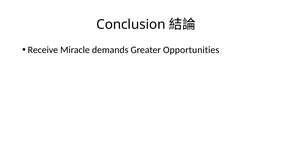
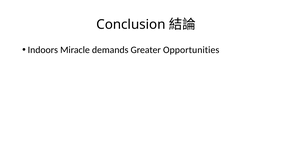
Receive: Receive -> Indoors (43, 50)
